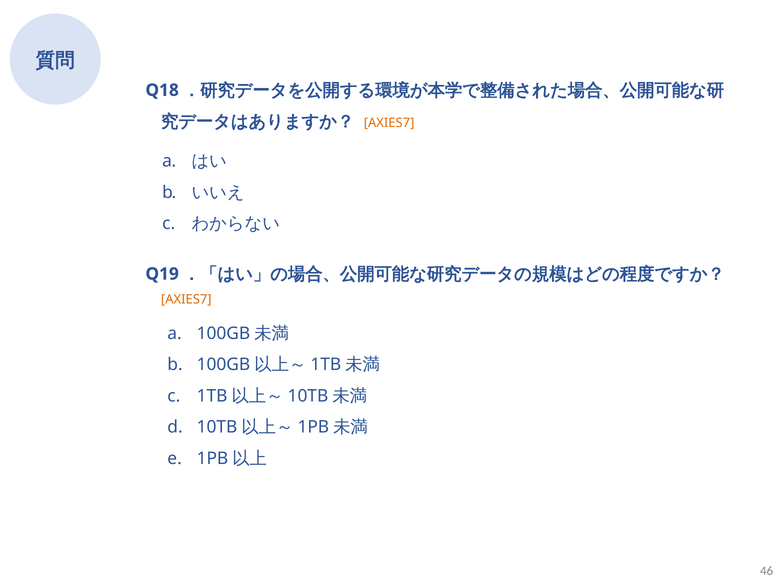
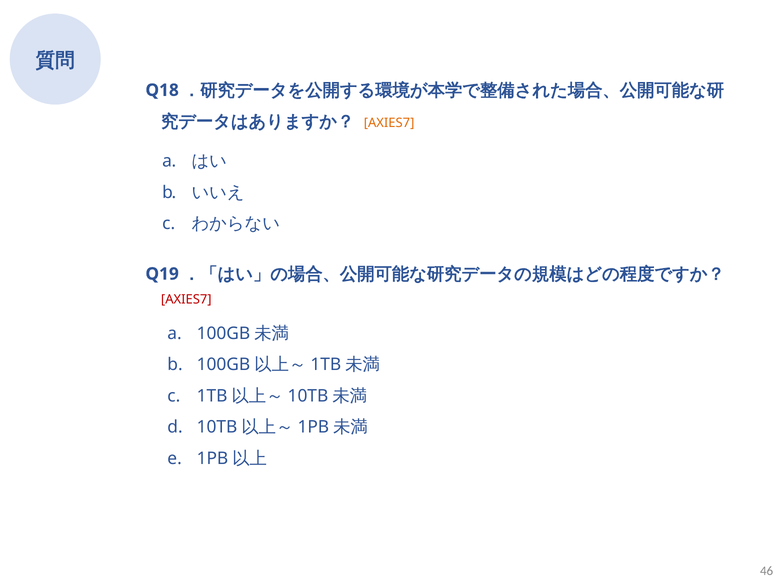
AXIES7 colour: orange -> red (186, 300)
